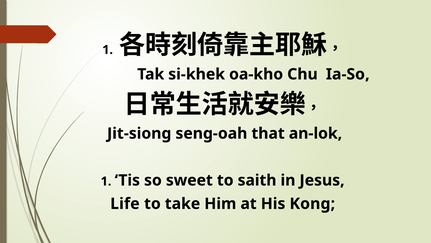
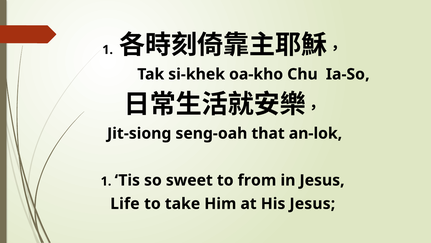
saith: saith -> from (257, 180)
His Kong: Kong -> Jesus (312, 203)
